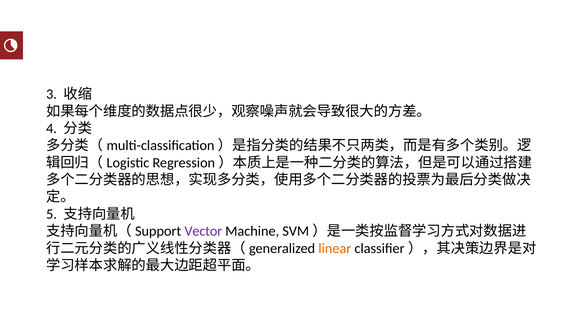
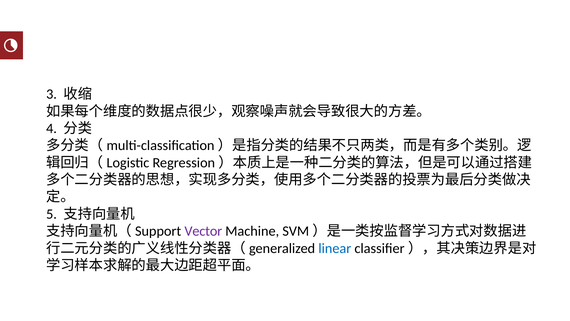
linear colour: orange -> blue (335, 248)
